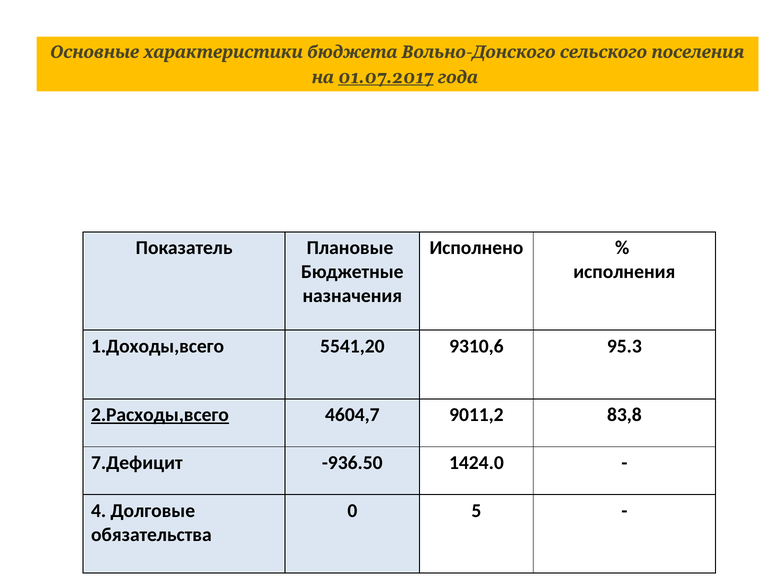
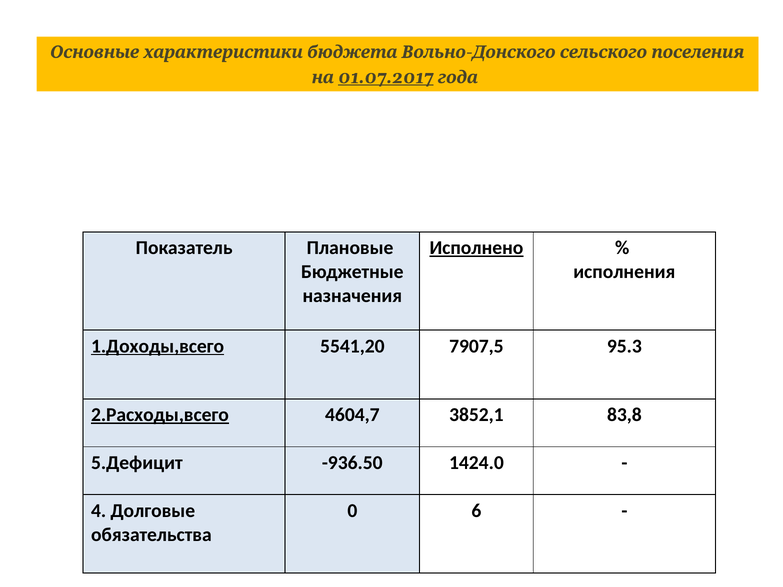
Исполнено underline: none -> present (476, 248)
1.Доходы,всего underline: none -> present (158, 346)
9310,6: 9310,6 -> 7907,5 (476, 346)
9011,2: 9011,2 -> 3852,1 (476, 415)
7.Дефицит: 7.Дефицит -> 5.Дефицит (137, 463)
5: 5 -> 6 (476, 511)
